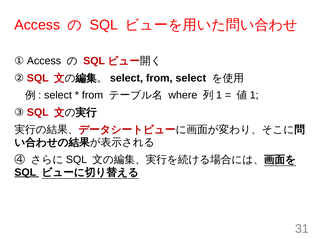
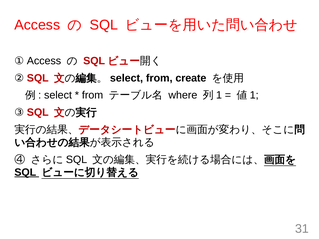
from select: select -> create (191, 78)
